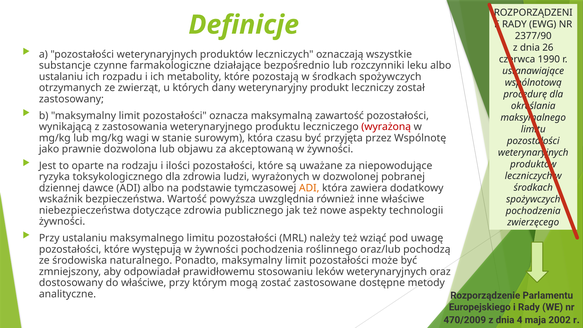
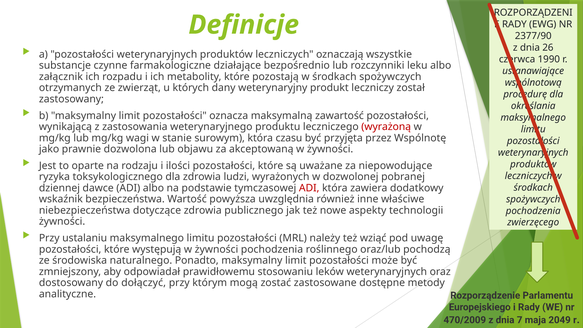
ustalaniu: ustalaniu -> załącznik (61, 77)
ADI colour: orange -> red (309, 188)
do właściwe: właściwe -> dołączyć (144, 283)
4: 4 -> 7 (520, 320)
2002: 2002 -> 2049 (560, 320)
